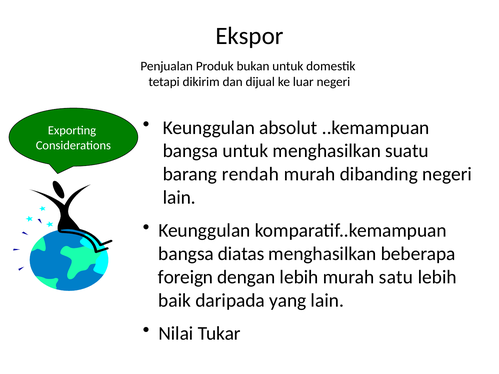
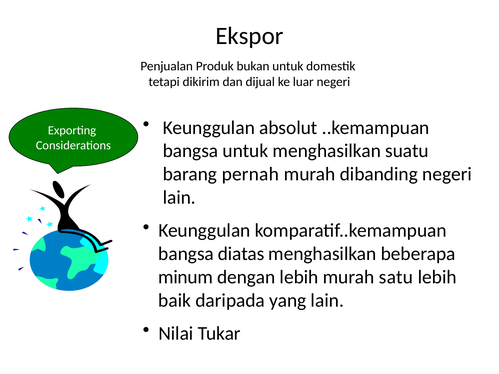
rendah: rendah -> pernah (250, 174)
foreign: foreign -> minum (186, 277)
